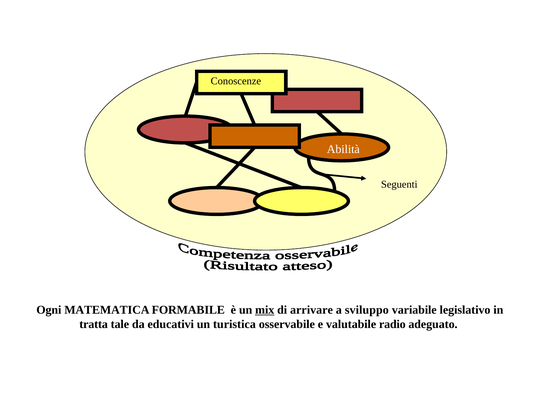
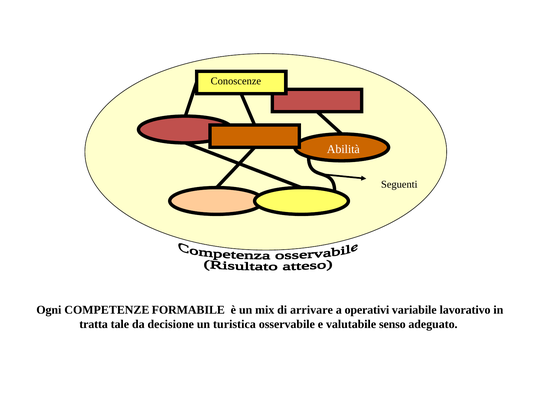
MATEMATICA: MATEMATICA -> COMPETENZE (107, 310)
mix underline: present -> none (265, 310)
sviluppo: sviluppo -> operativi (367, 310)
legislativo: legislativo -> lavorativo (465, 310)
educativi: educativi -> decisione (171, 324)
radio: radio -> senso (392, 324)
